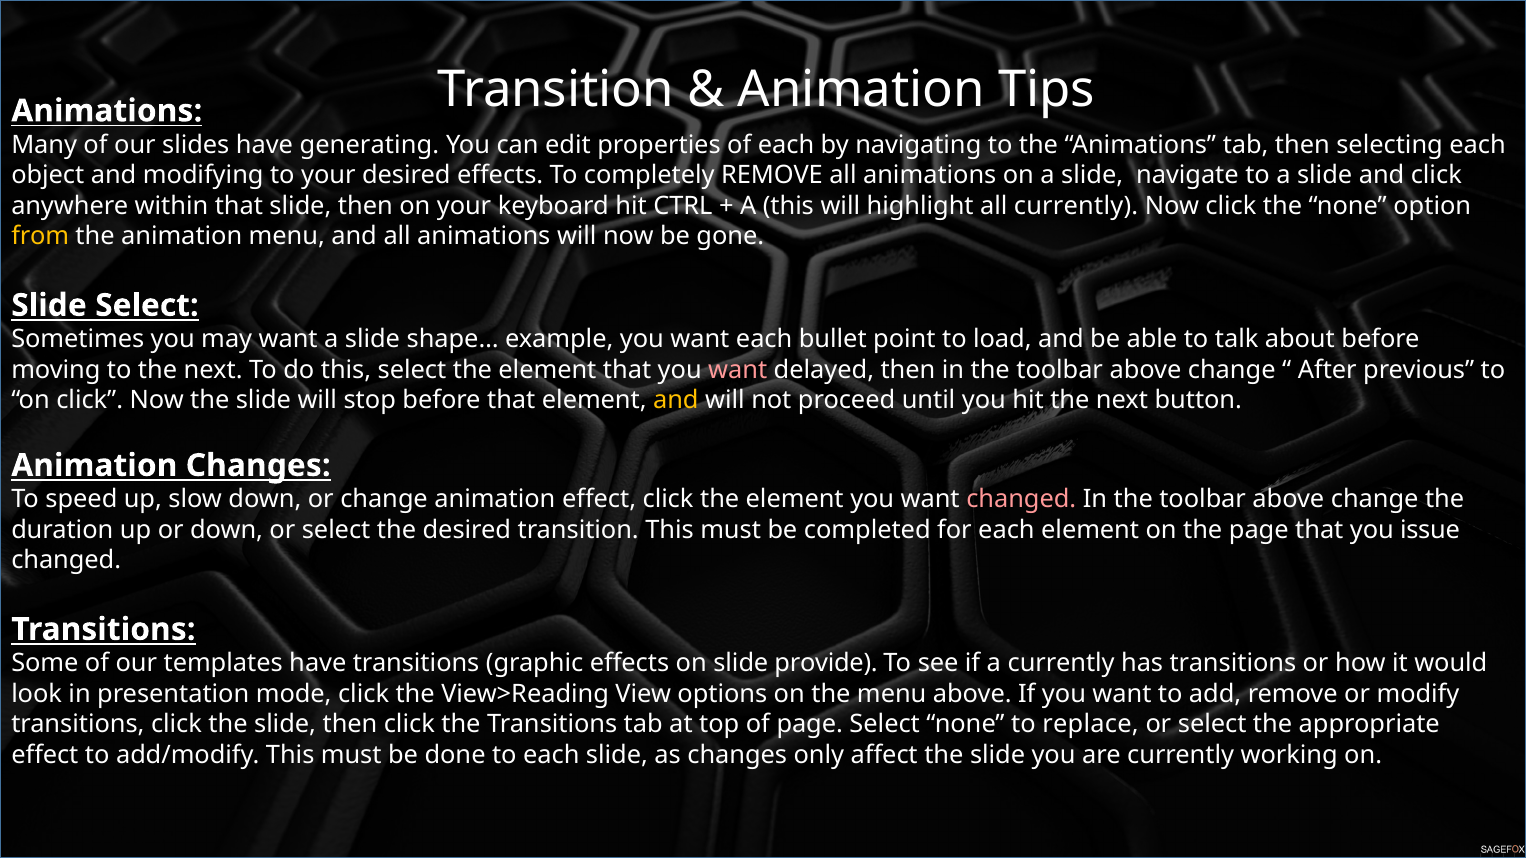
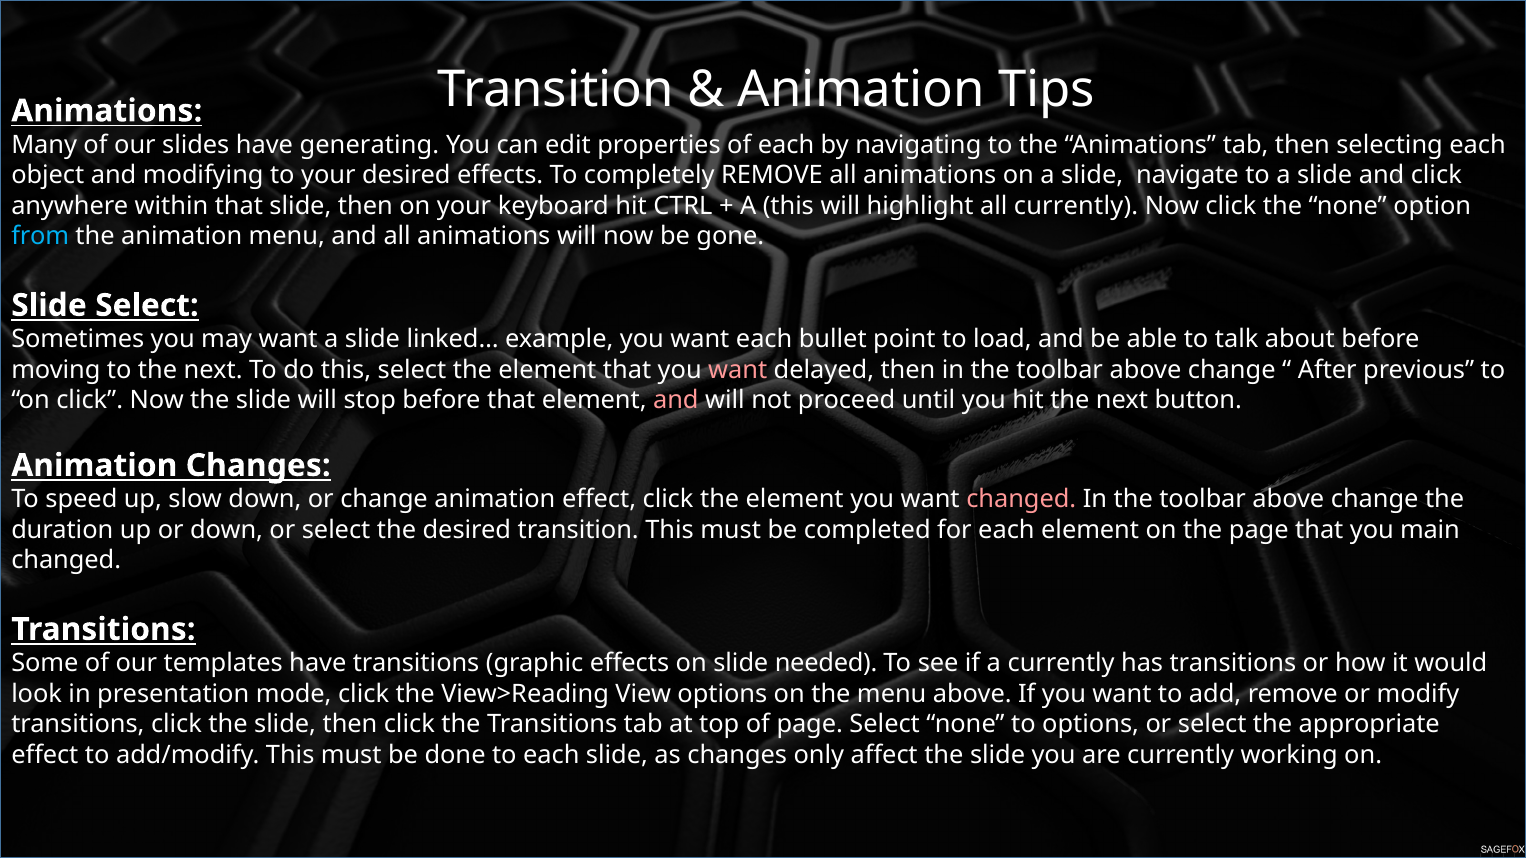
from colour: yellow -> light blue (40, 236)
shape…: shape… -> linked… (453, 339)
and colour: yellow -> pink (676, 400)
issue: issue -> main (1430, 530)
provide: provide -> needed (826, 664)
to replace: replace -> options (1091, 725)
